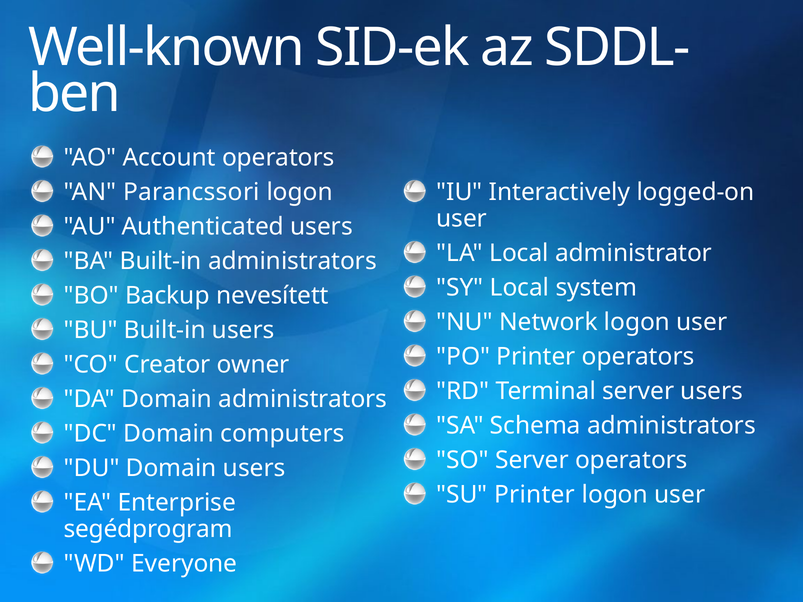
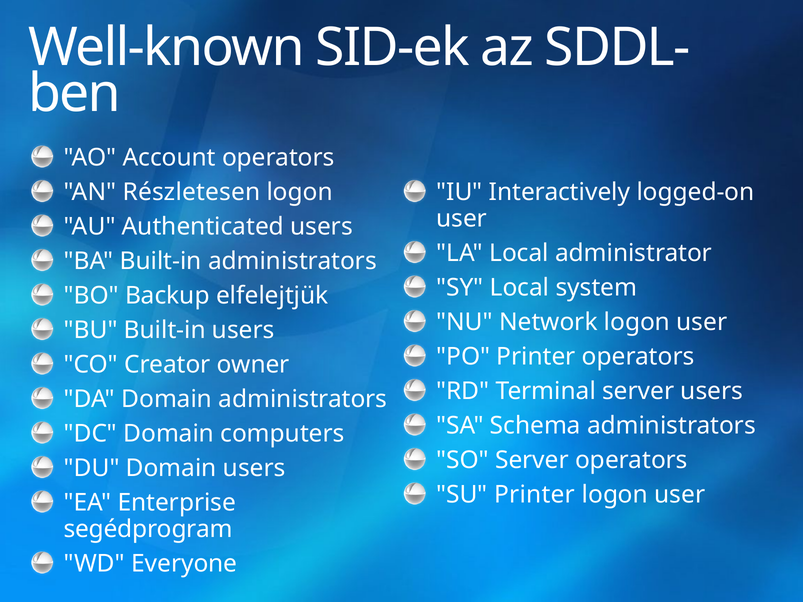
Parancssori: Parancssori -> Részletesen (191, 192)
nevesített: nevesített -> elfelejtjük (272, 296)
